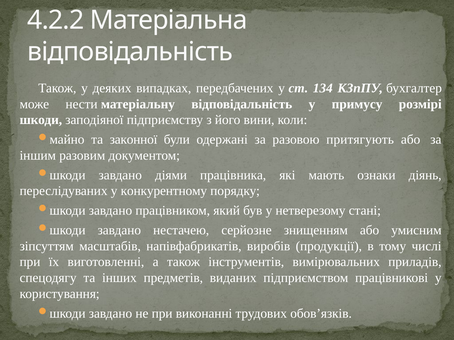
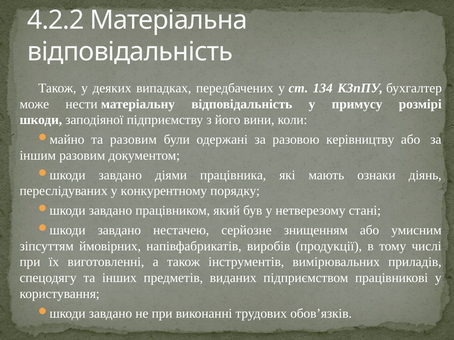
та законної: законної -> разовим (133, 140)
притягують: притягують -> керівництву (360, 140)
масштабів: масштабів -> ймовірних (110, 246)
